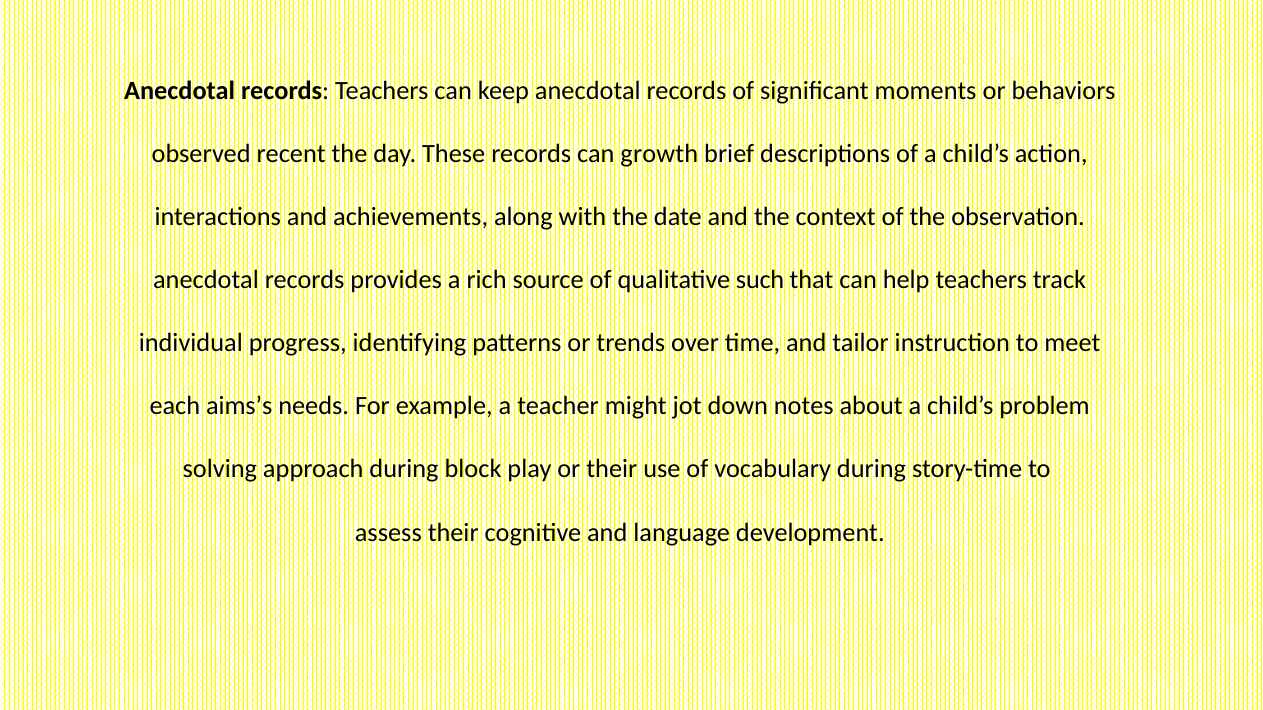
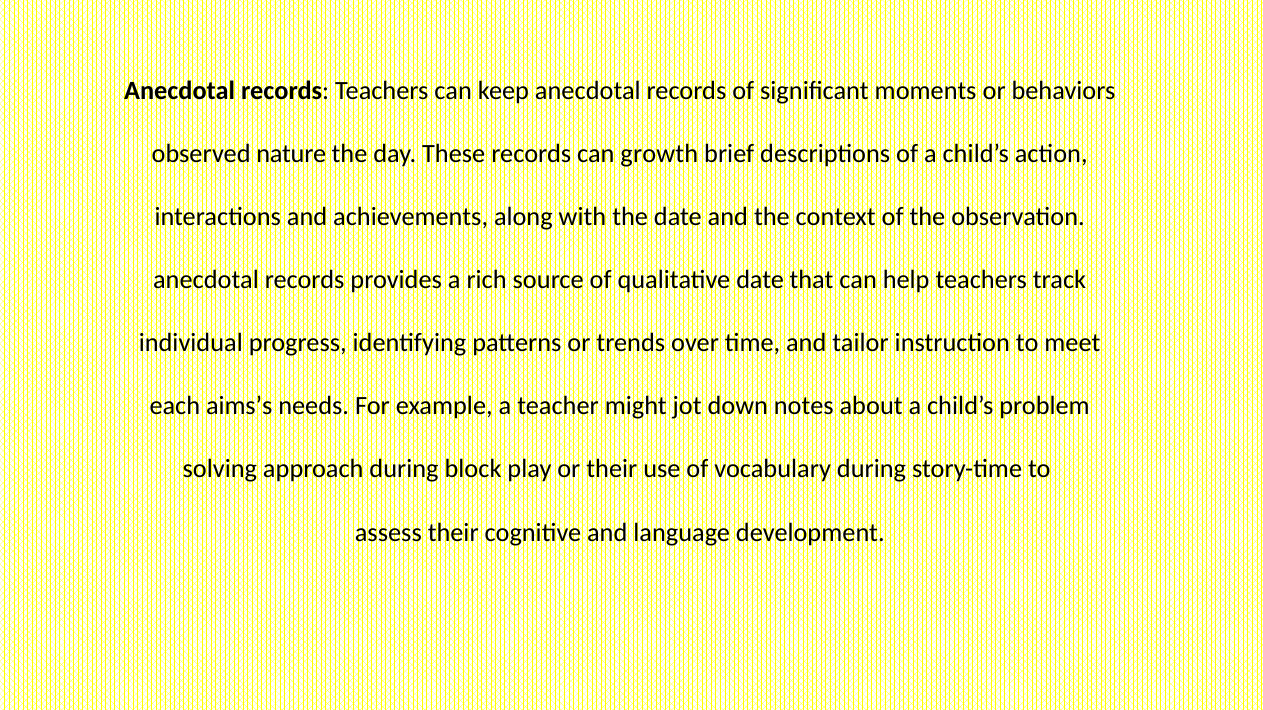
recent: recent -> nature (291, 154)
qualitative such: such -> date (760, 280)
